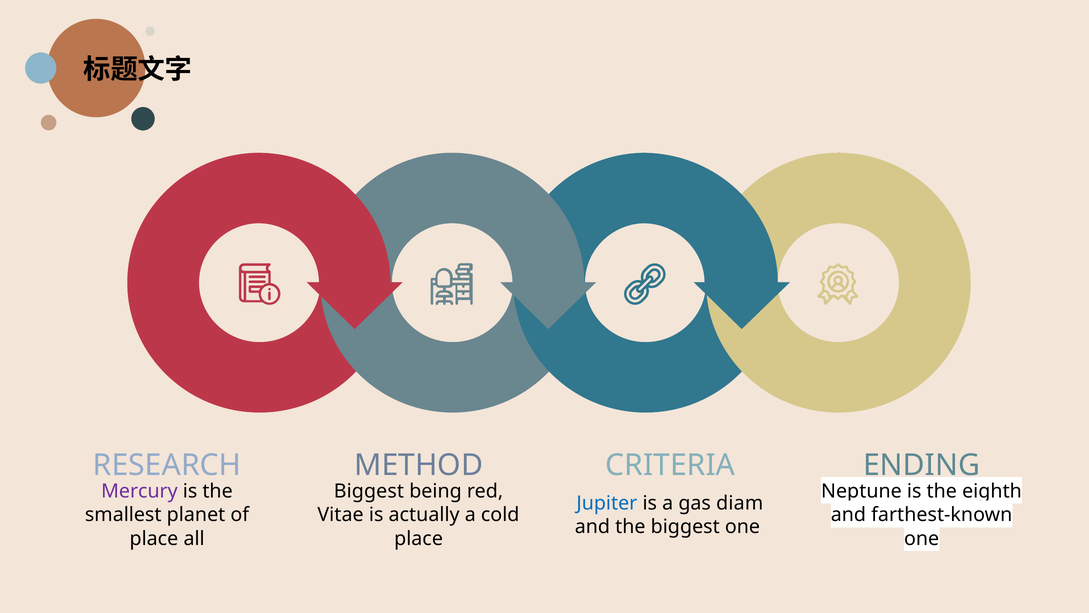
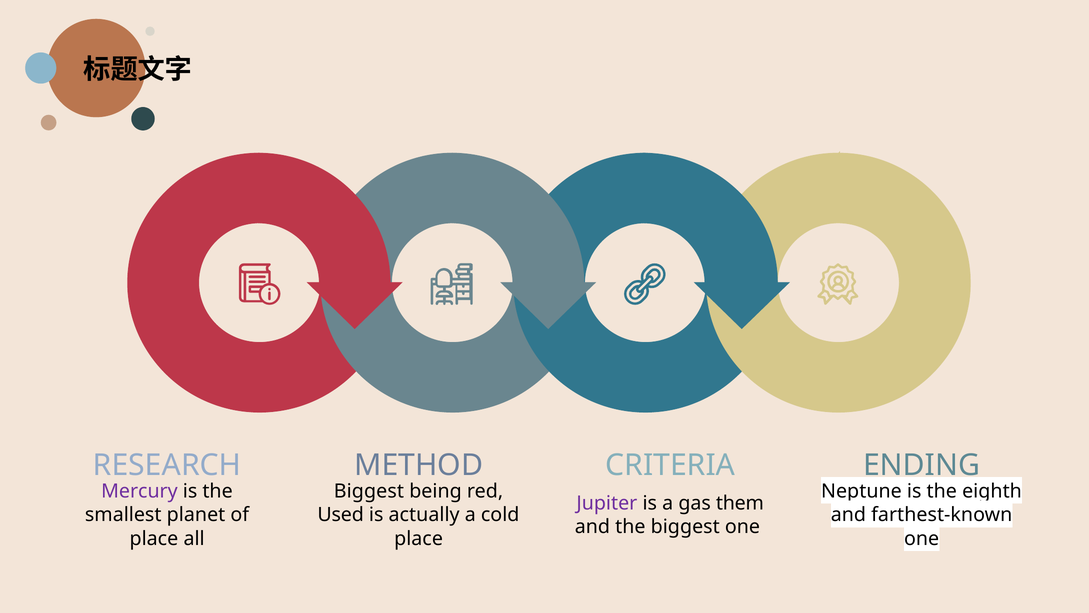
Jupiter colour: blue -> purple (607, 503)
diam: diam -> them (740, 503)
Vitae: Vitae -> Used (341, 515)
